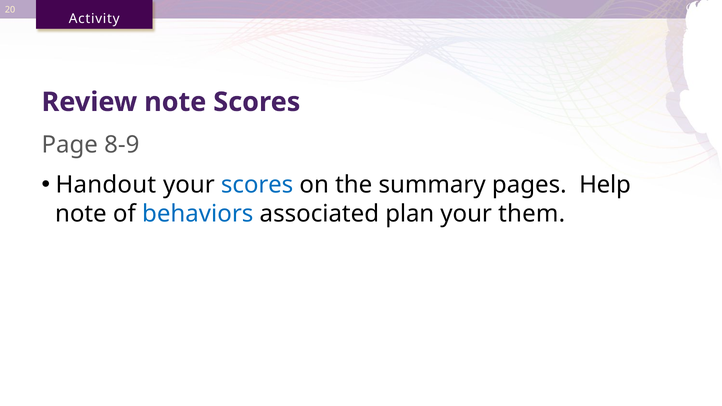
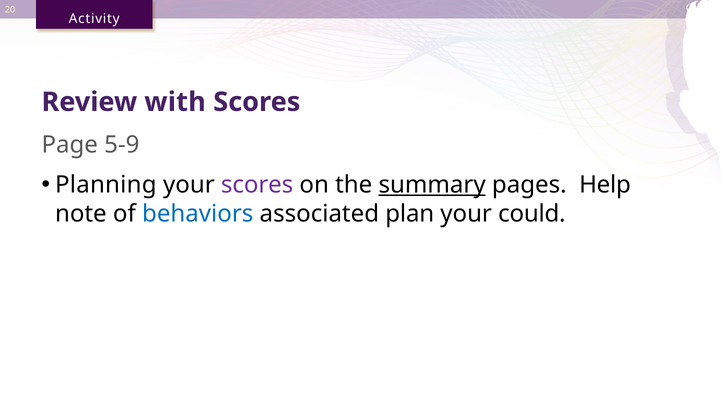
Review note: note -> with (175, 102)
8-9: 8-9 -> 5-9 (122, 145)
Handout: Handout -> Planning (106, 185)
scores colour: blue -> purple (257, 185)
summary underline: none -> present (432, 185)
them: them -> could (532, 214)
